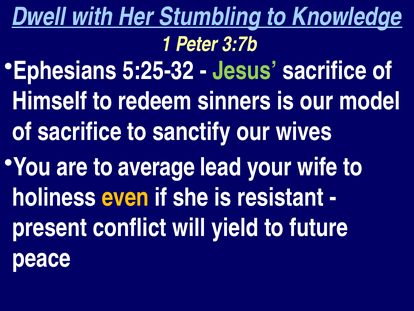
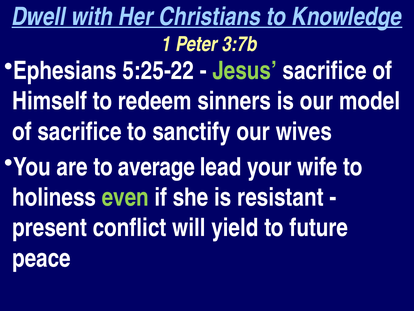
Stumbling: Stumbling -> Christians (210, 17)
5:25-32: 5:25-32 -> 5:25-22 (158, 71)
even colour: yellow -> light green (125, 197)
